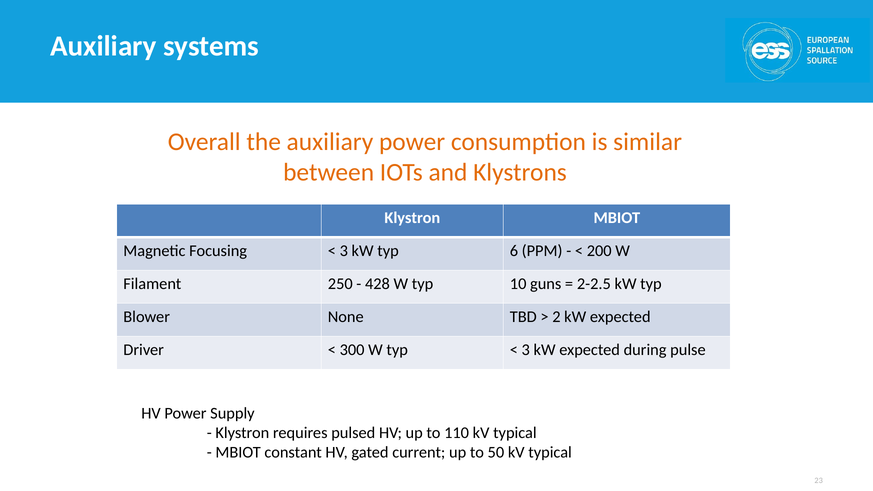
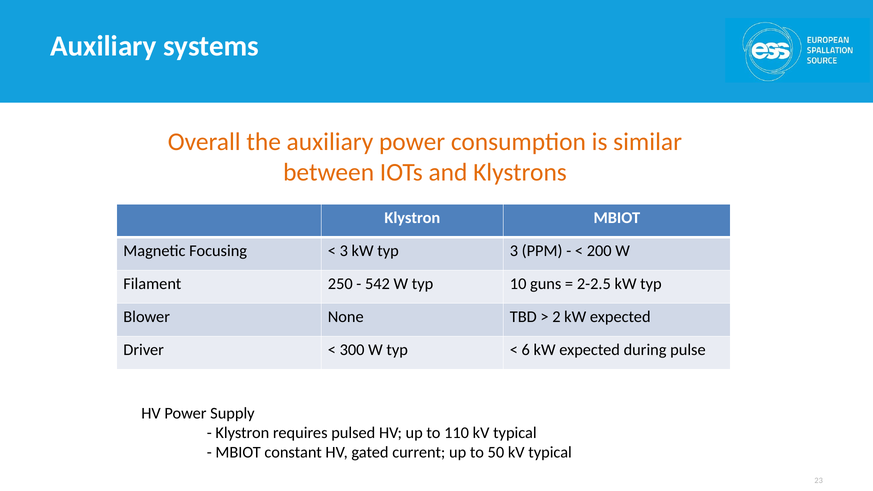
typ 6: 6 -> 3 (514, 251)
428: 428 -> 542 (377, 284)
3: 3 -> 6 (526, 350)
